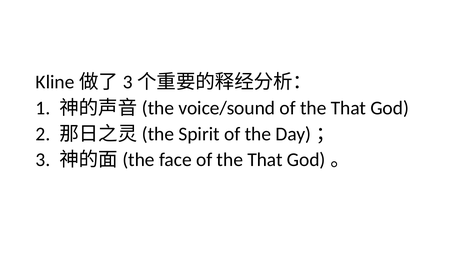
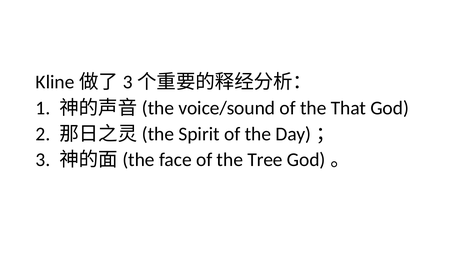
face of the That: That -> Tree (265, 160)
